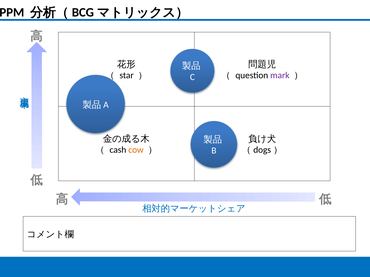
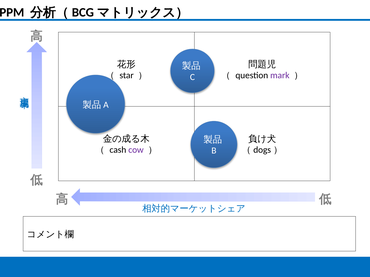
cow colour: orange -> purple (136, 150)
